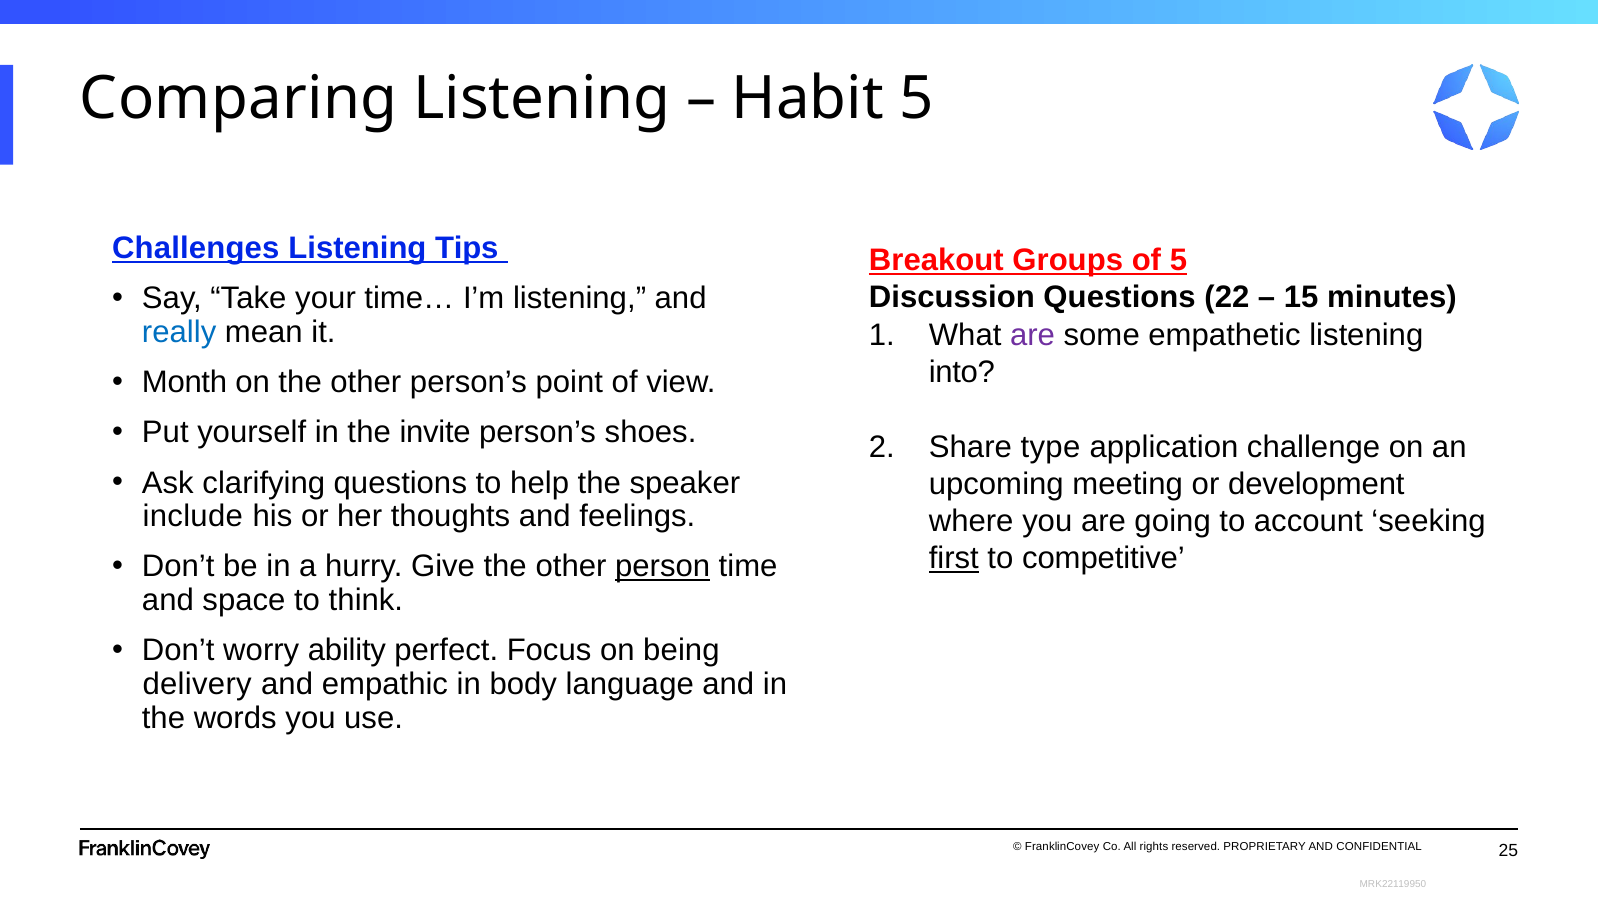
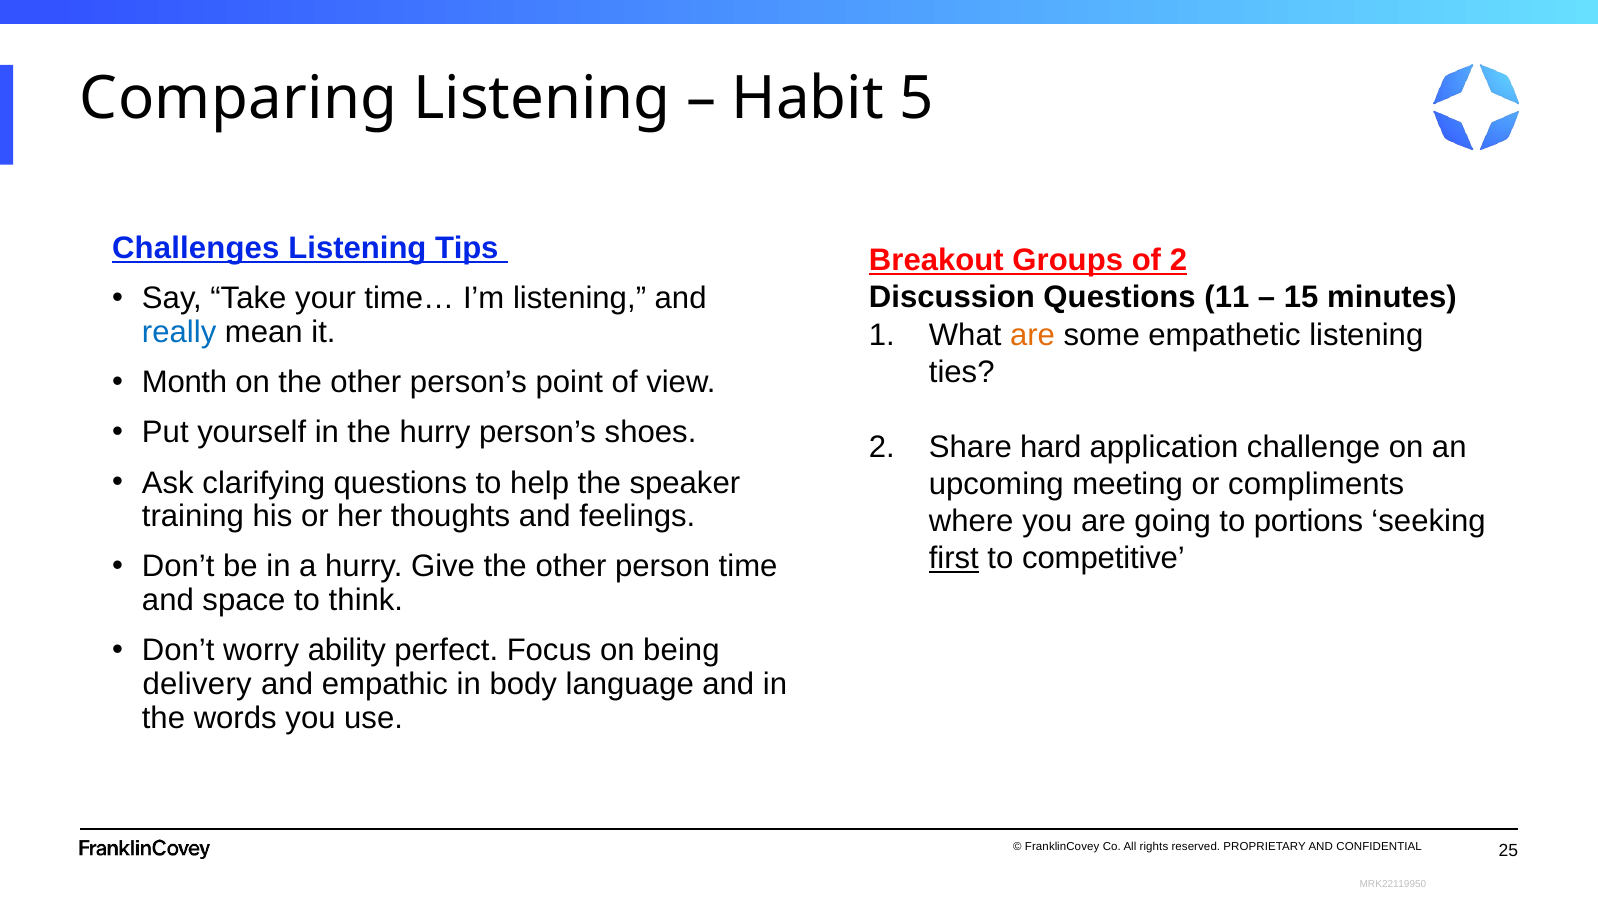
of 5: 5 -> 2 (1178, 260)
22: 22 -> 11 (1227, 298)
are colour: purple -> orange (1032, 335)
into: into -> ties (962, 372)
the invite: invite -> hurry (435, 433)
type: type -> hard (1051, 447)
development: development -> compliments (1316, 484)
include: include -> training (193, 516)
account: account -> portions (1308, 521)
person underline: present -> none (663, 567)
